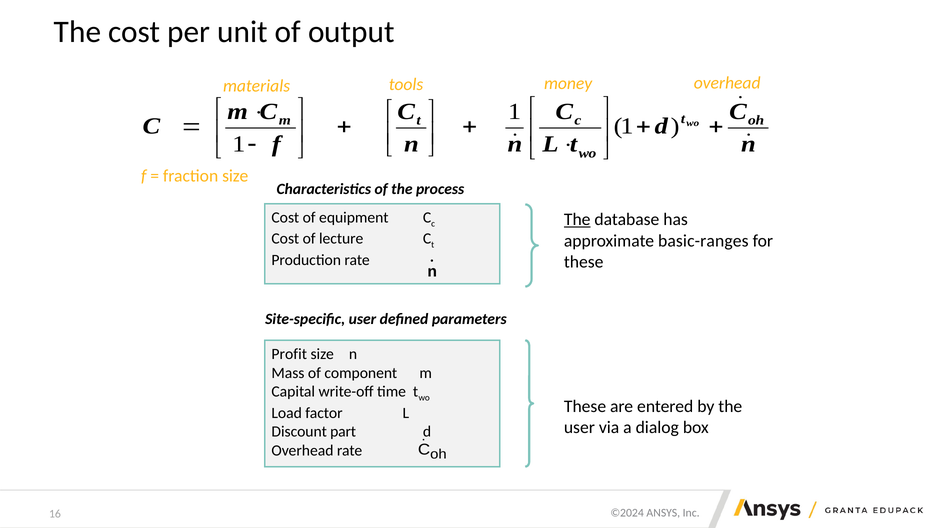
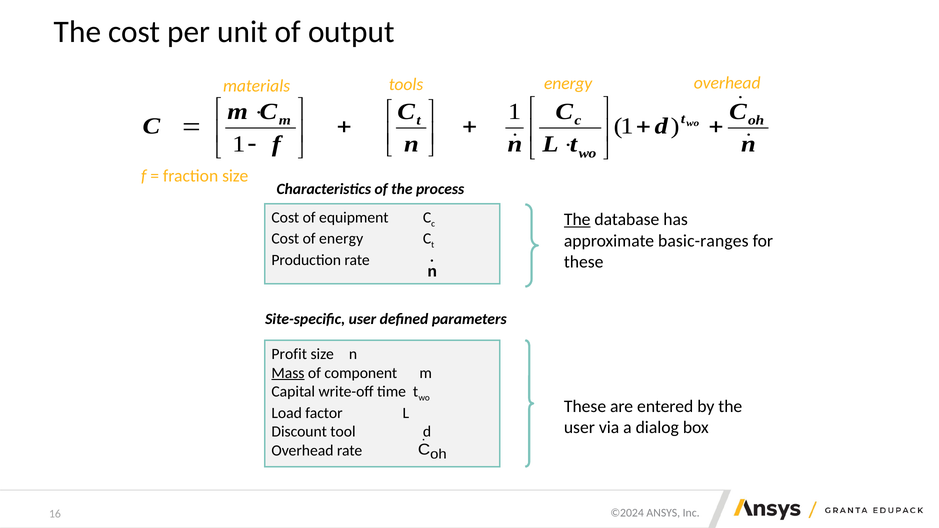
materials money: money -> energy (568, 83)
of lecture: lecture -> energy (341, 239)
Mass underline: none -> present (288, 373)
part: part -> tool (343, 432)
